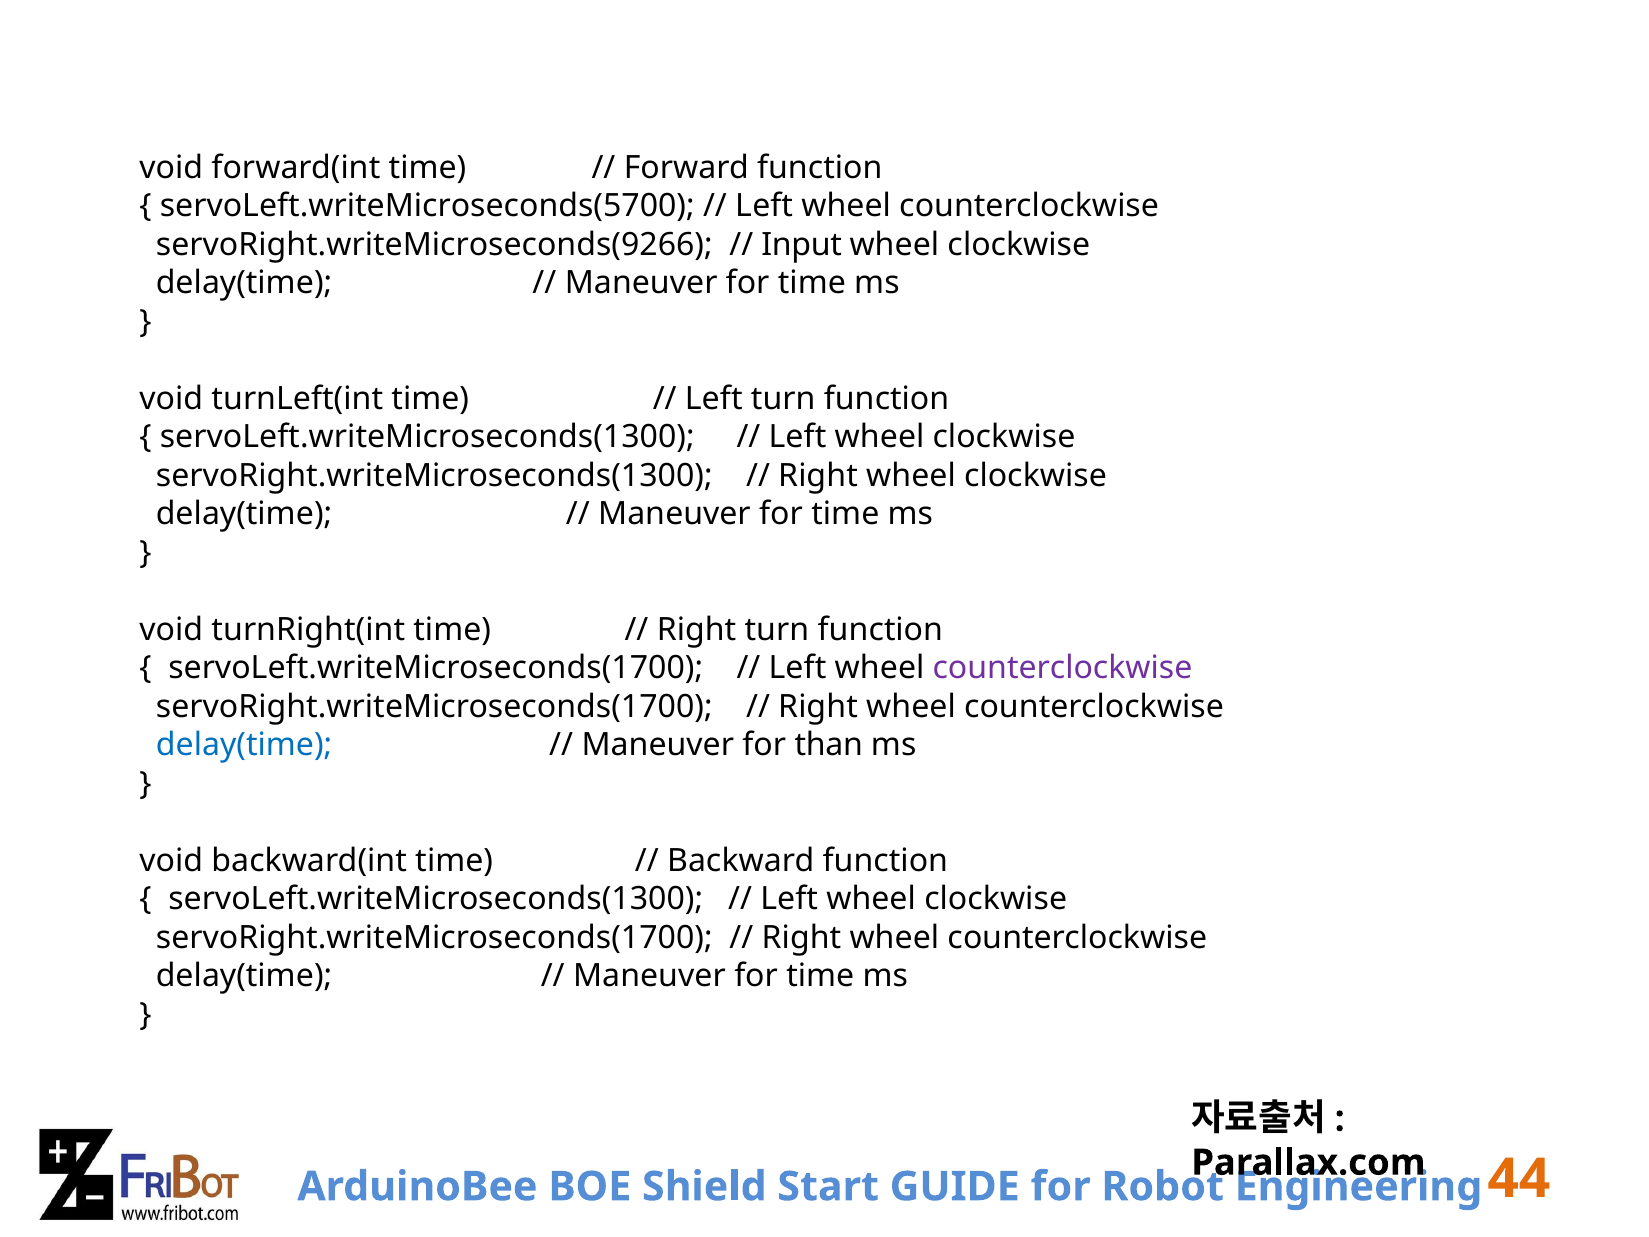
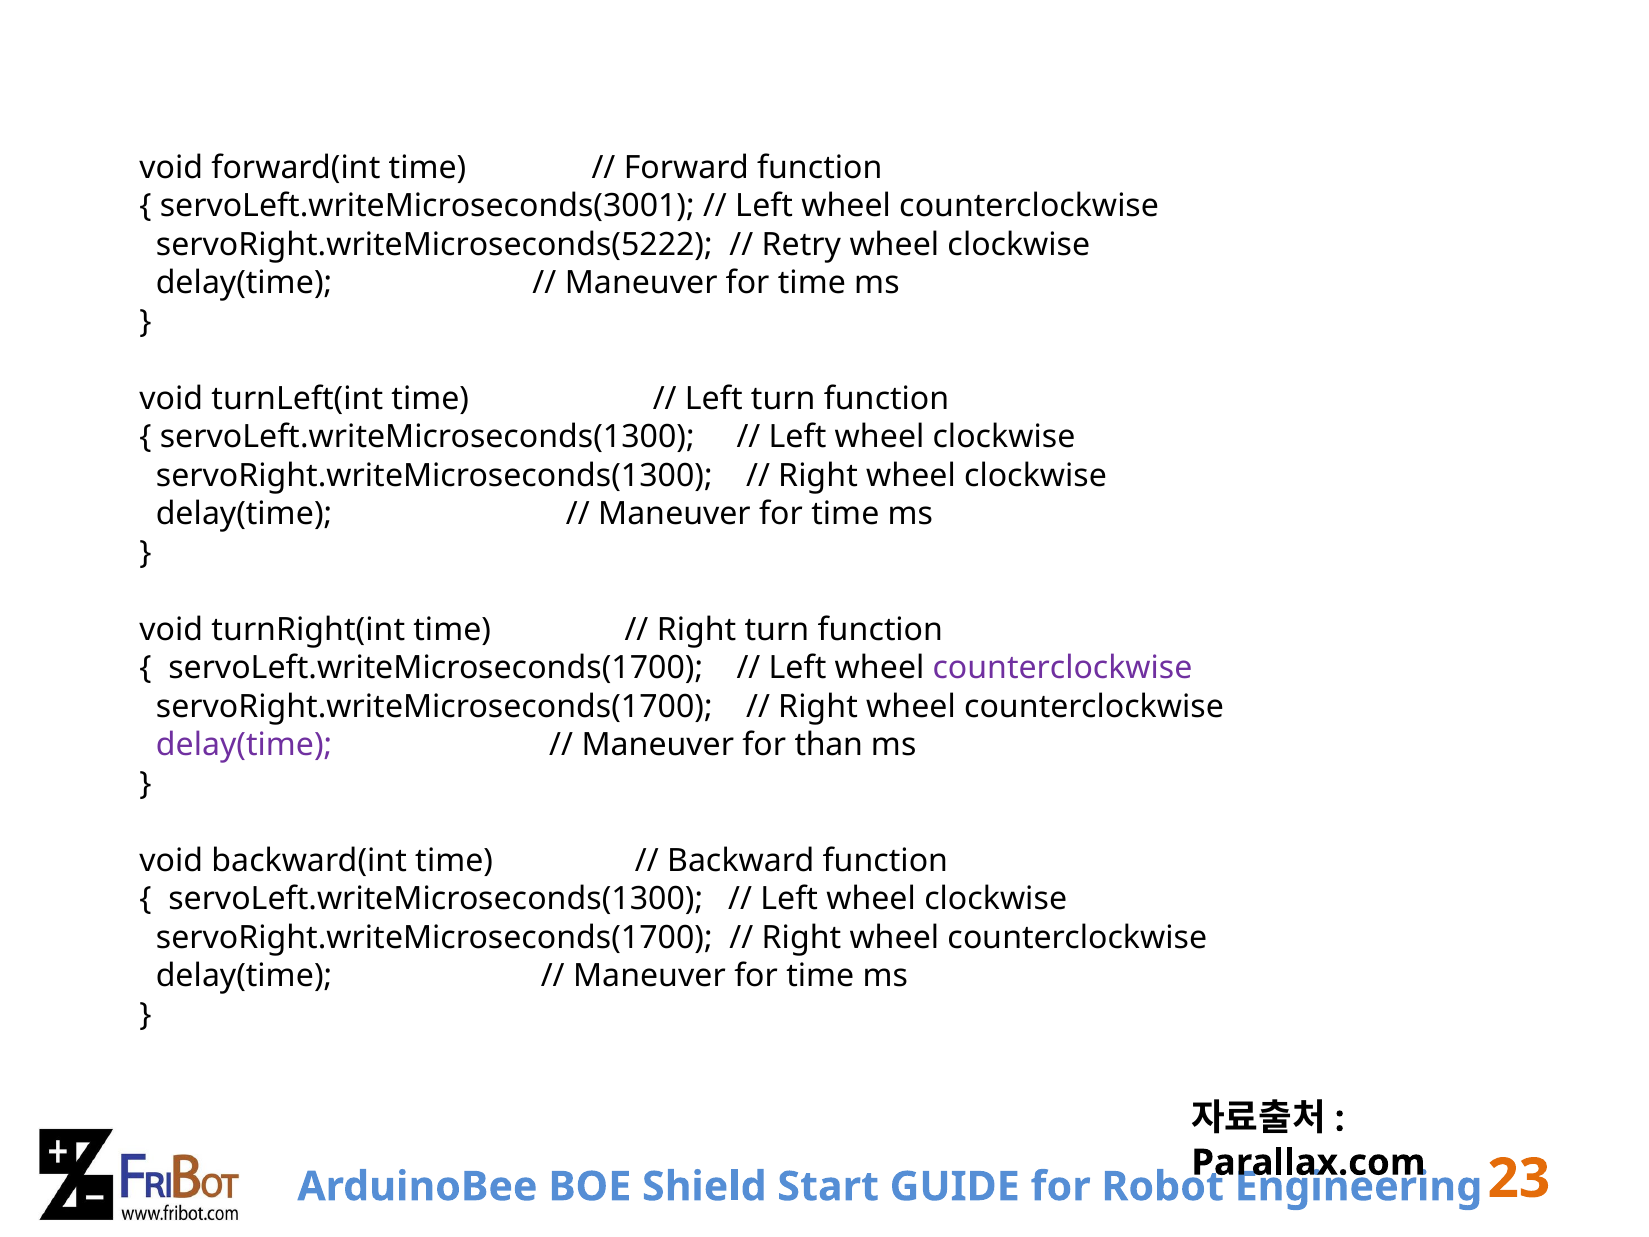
servoLeft.writeMicroseconds(5700: servoLeft.writeMicroseconds(5700 -> servoLeft.writeMicroseconds(3001 (427, 206)
servoRight.writeMicroseconds(9266: servoRight.writeMicroseconds(9266 -> servoRight.writeMicroseconds(5222 (434, 244)
Input: Input -> Retry (801, 244)
delay(time colour: blue -> purple (244, 745)
44: 44 -> 23 (1519, 1178)
